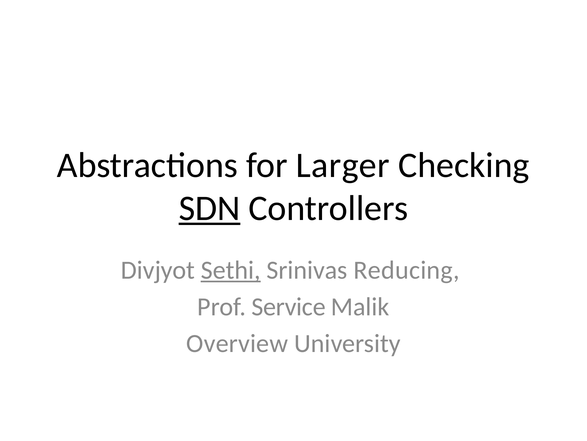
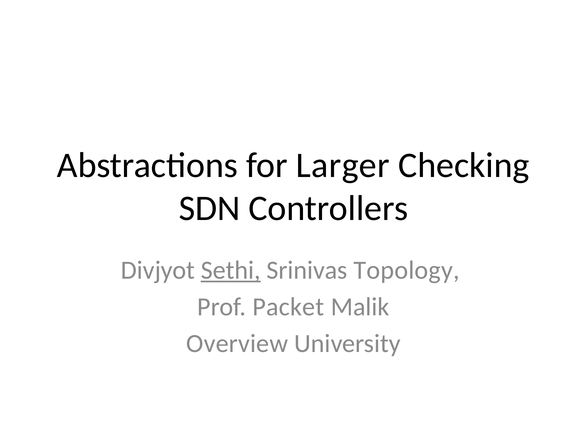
SDN underline: present -> none (210, 208)
Reducing: Reducing -> Topology (407, 270)
Service: Service -> Packet (288, 306)
